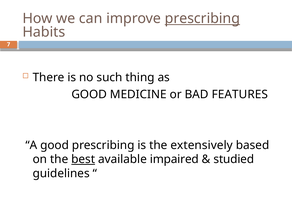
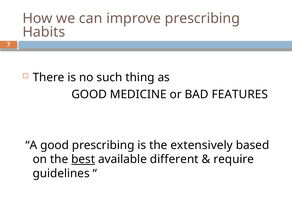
prescribing underline: present -> none (202, 18)
impaired: impaired -> different (174, 159)
studied: studied -> require (234, 159)
